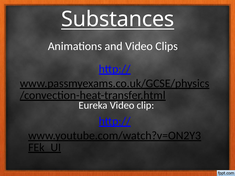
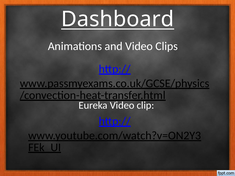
Substances: Substances -> Dashboard (118, 19)
